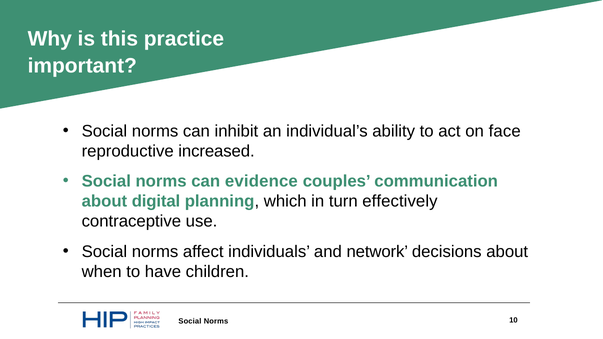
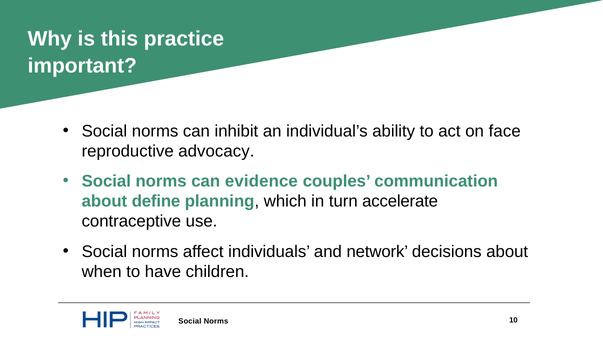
increased: increased -> advocacy (216, 151)
digital: digital -> define (156, 201)
effectively: effectively -> accelerate (400, 201)
